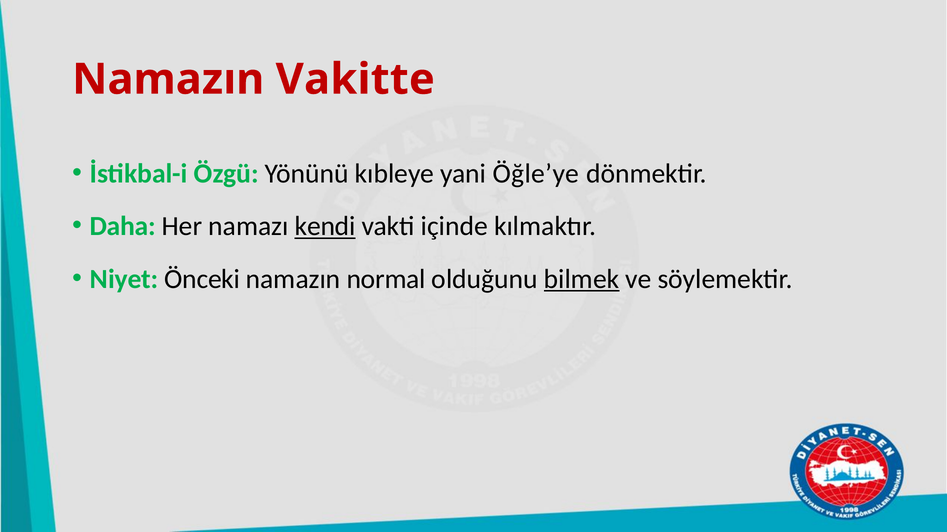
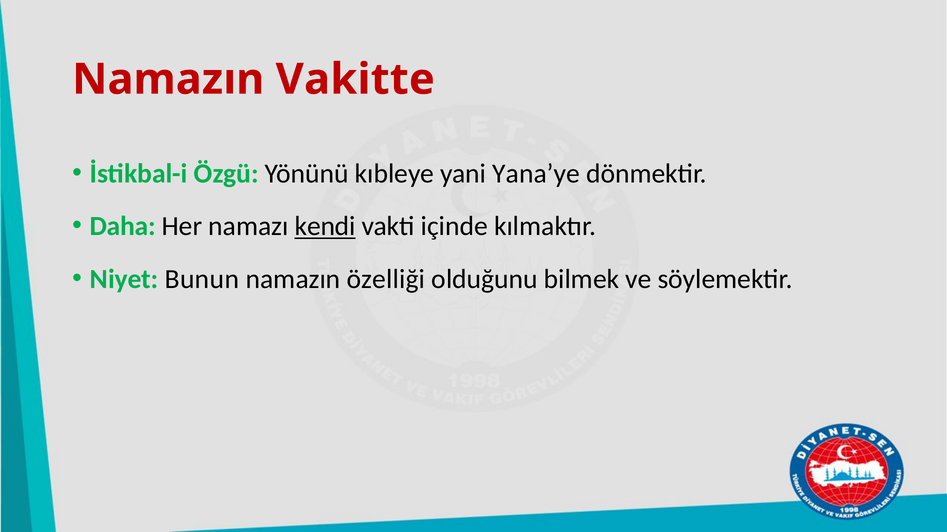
Öğle’ye: Öğle’ye -> Yana’ye (536, 174)
Önceki: Önceki -> Bunun (202, 279)
normal: normal -> özelliği (386, 279)
bilmek underline: present -> none (582, 279)
